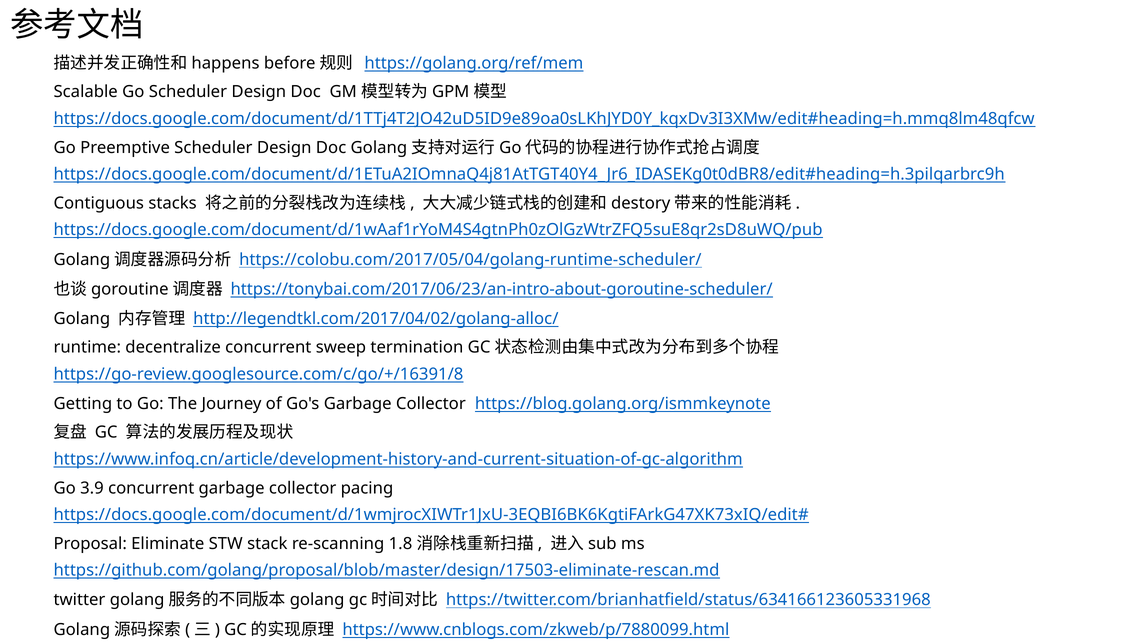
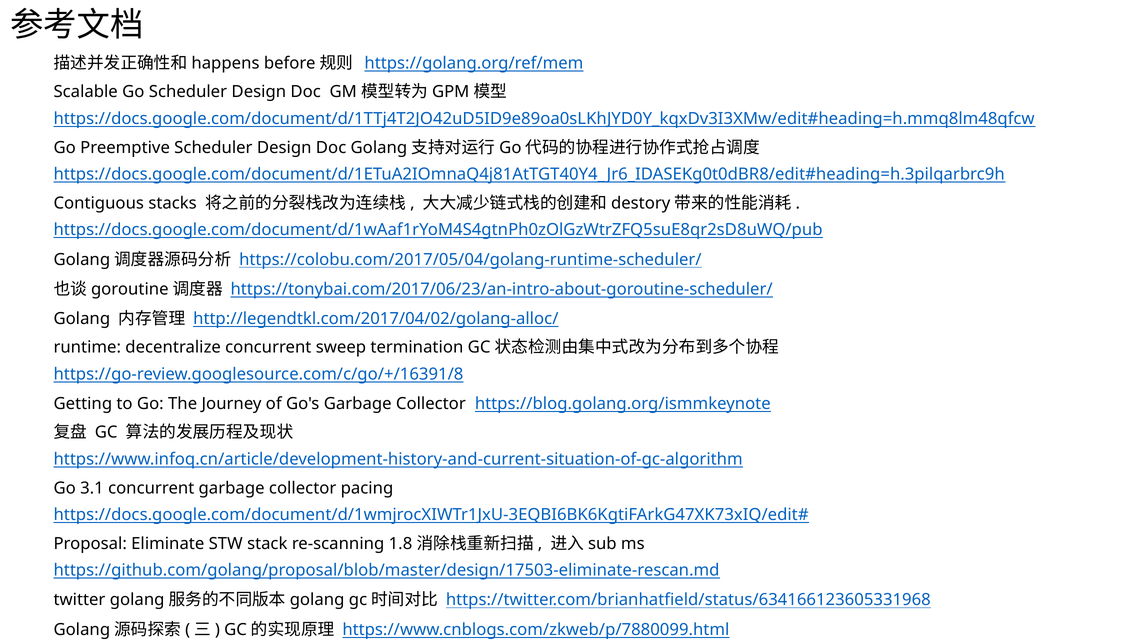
3.9: 3.9 -> 3.1 (92, 488)
